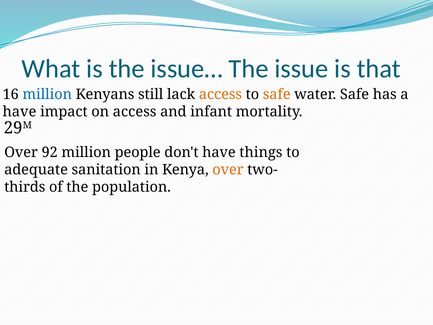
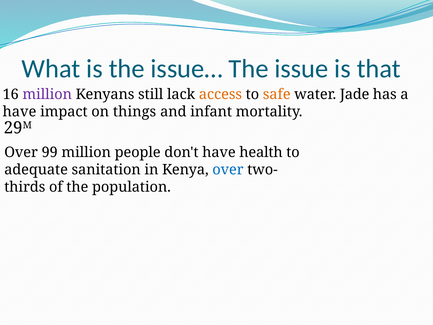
million colour: blue -> purple (47, 94)
water Safe: Safe -> Jade (355, 94)
on access: access -> things (135, 112)
92: 92 -> 99 (50, 152)
things: things -> health (261, 152)
over colour: orange -> blue (228, 170)
